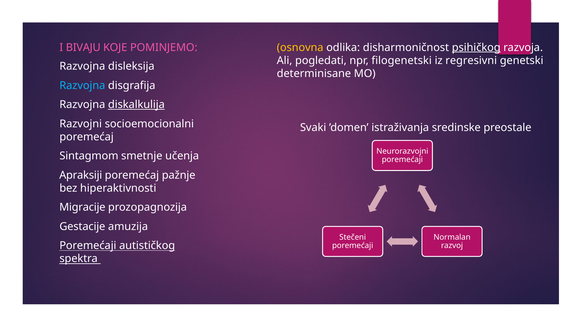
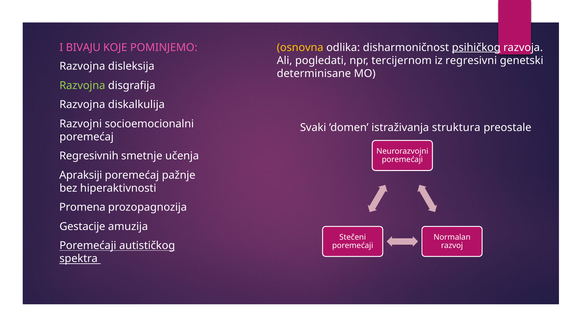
filogenetski: filogenetski -> tercijernom (402, 61)
Razvojna colour: light blue -> light green (82, 86)
diskalkulija underline: present -> none (136, 105)
sredinske: sredinske -> struktura (456, 128)
Sintagmom: Sintagmom -> Regresivnih (89, 156)
Migracije: Migracije -> Promena (82, 208)
